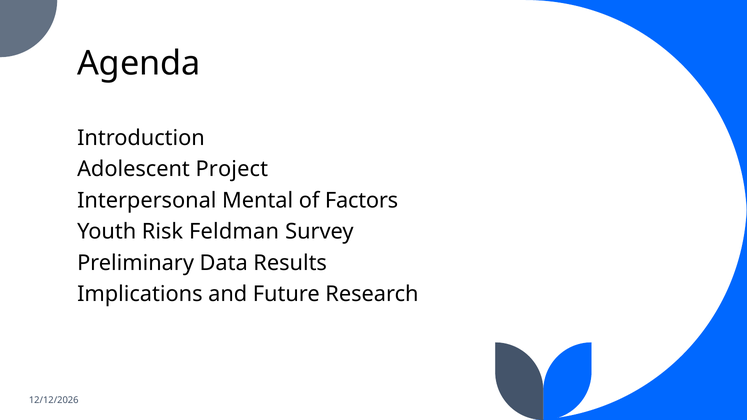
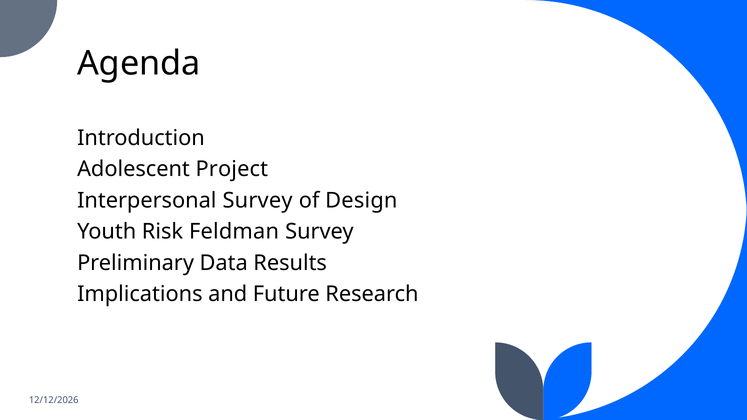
Interpersonal Mental: Mental -> Survey (258, 201)
Factors: Factors -> Design (361, 201)
